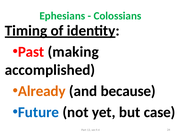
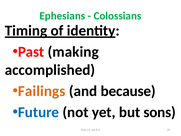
Already: Already -> Failings (42, 91)
case: case -> sons (160, 112)
